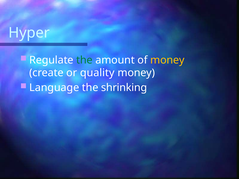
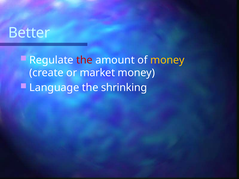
Hyper: Hyper -> Better (29, 33)
the colour: green -> red (84, 60)
quality: quality -> market (97, 73)
